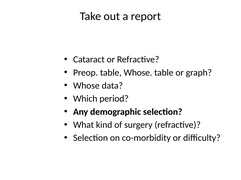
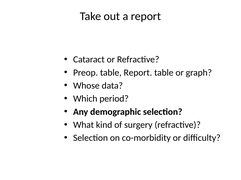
table Whose: Whose -> Report (138, 73)
